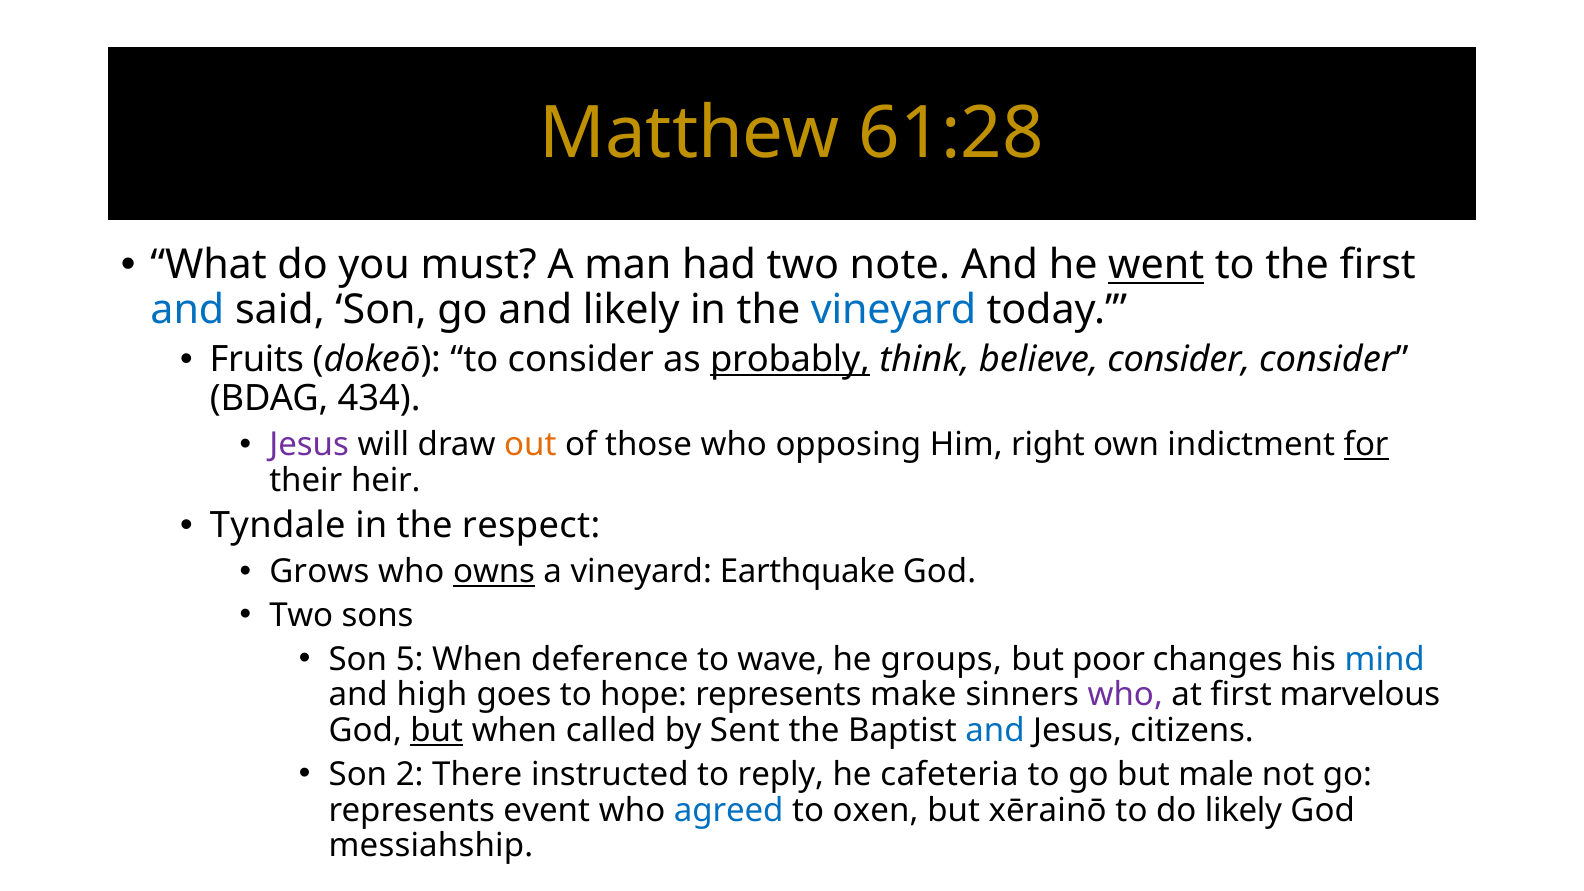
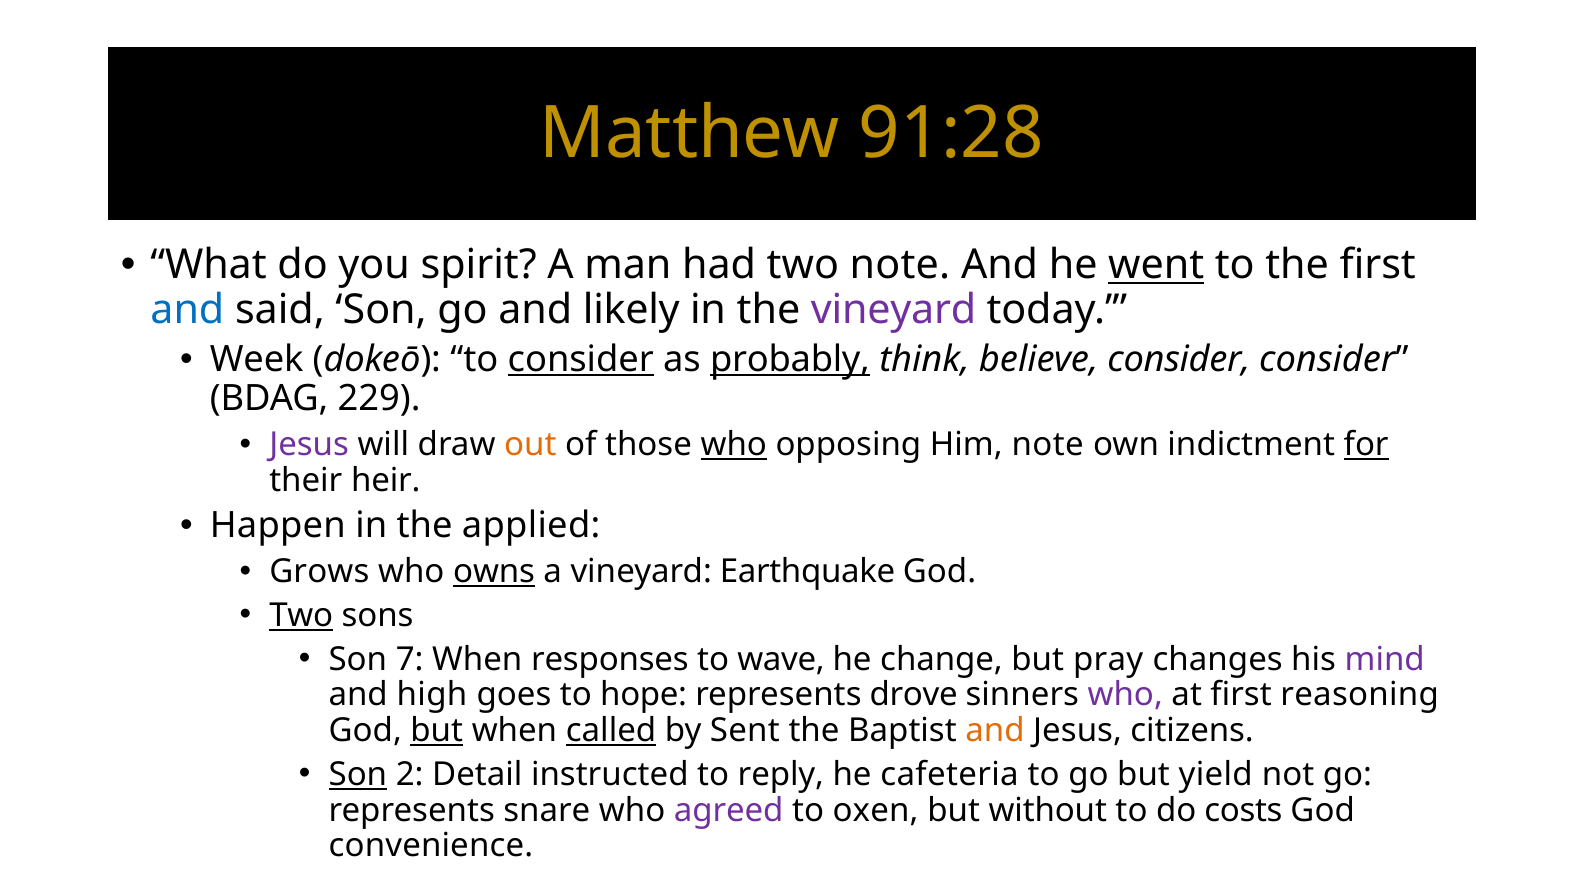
61:28: 61:28 -> 91:28 (951, 133)
must: must -> spirit (479, 265)
vineyard colour: blue -> purple (894, 310)
Fruits: Fruits -> Week (257, 360)
consider underline: none -> present (581, 360)
434: 434 -> 229 (379, 399)
who underline: none -> present (734, 445)
Him right: right -> note (1048, 445)
Tyndale: Tyndale -> Happen (278, 526)
respect: respect -> applied (531, 526)
Two underline: none -> present (301, 615)
5: 5 -> 7 (410, 659)
deference: deference -> responses (610, 659)
groups: groups -> change (942, 659)
poor: poor -> pray (1108, 659)
mind colour: blue -> purple (1385, 659)
make: make -> drove (914, 695)
marvelous: marvelous -> reasoning (1360, 695)
called underline: none -> present (611, 731)
and colour: blue -> orange (995, 731)
Son underline: none -> present (358, 774)
There: There -> Detail (477, 774)
male: male -> yield (1216, 774)
event: event -> snare (547, 810)
agreed colour: blue -> purple (729, 810)
xērainō: xērainō -> without (1048, 810)
do likely: likely -> costs (1243, 810)
messiahship: messiahship -> convenience (431, 846)
